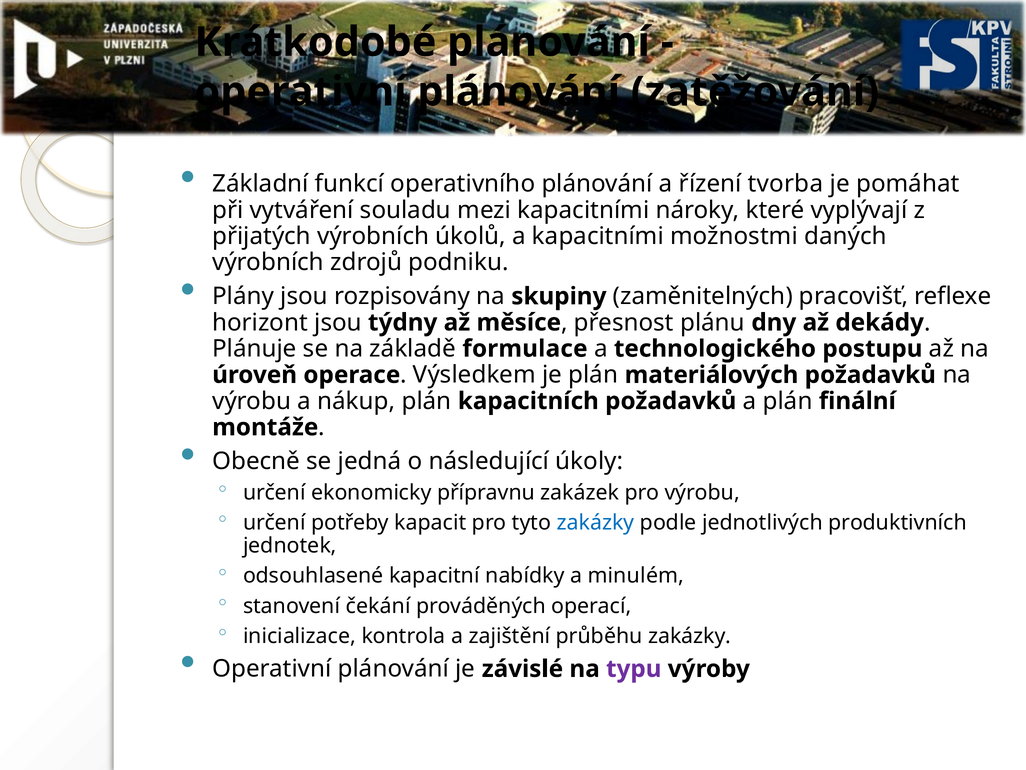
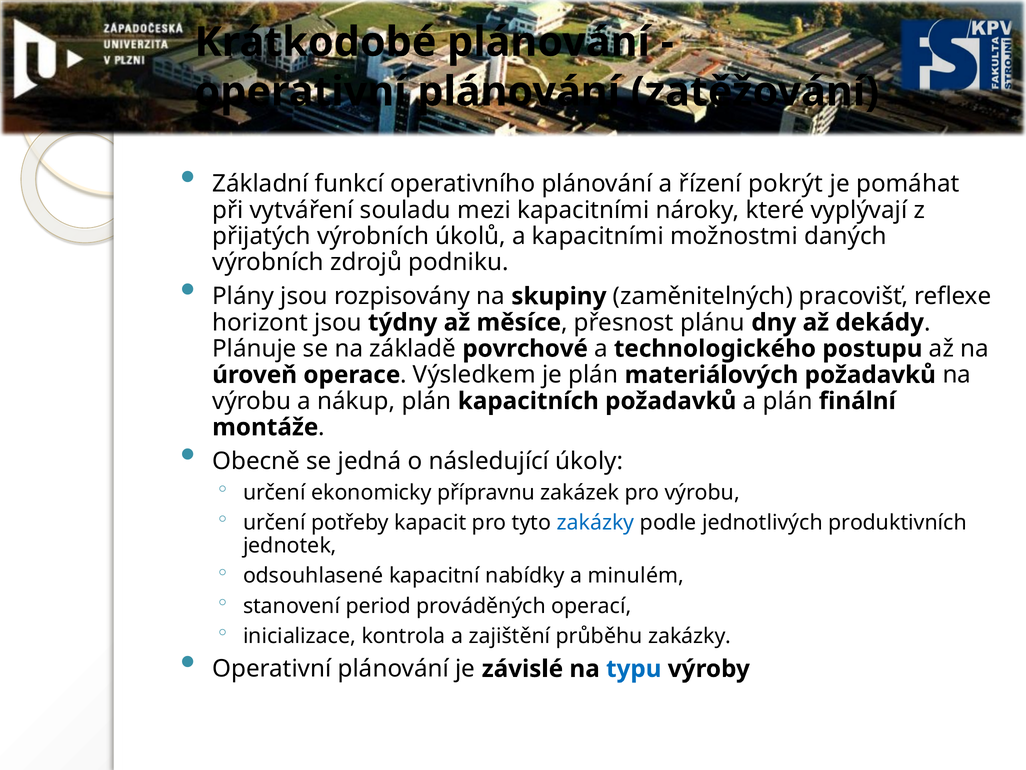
tvorba: tvorba -> pokrýt (786, 184)
formulace: formulace -> povrchové (525, 348)
čekání: čekání -> period (378, 606)
typu colour: purple -> blue (634, 668)
